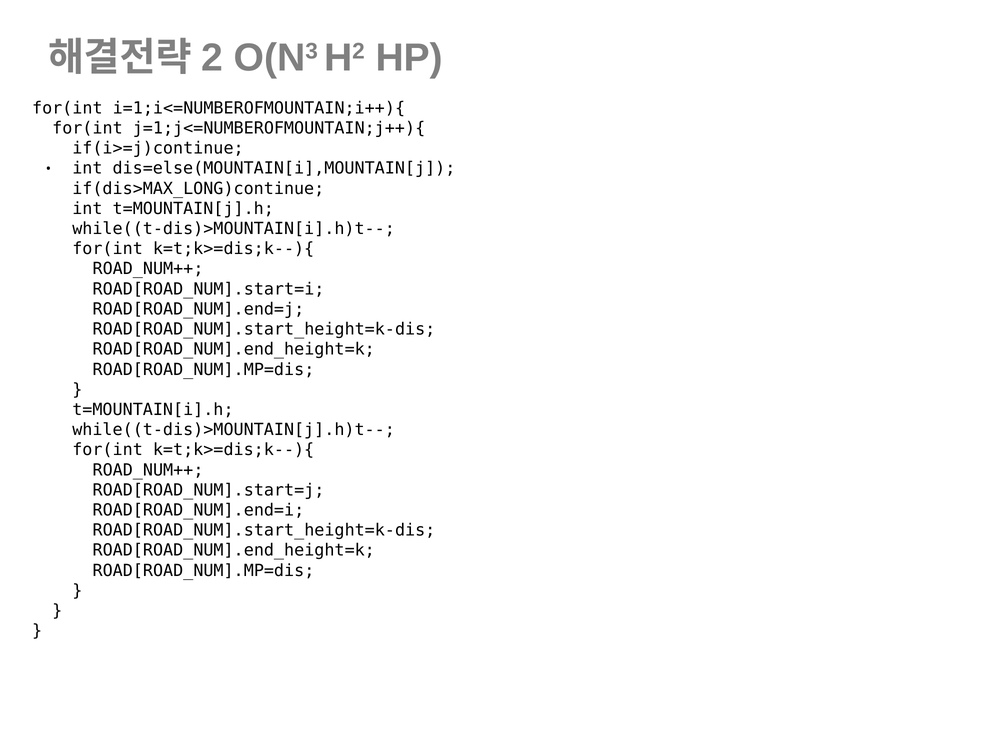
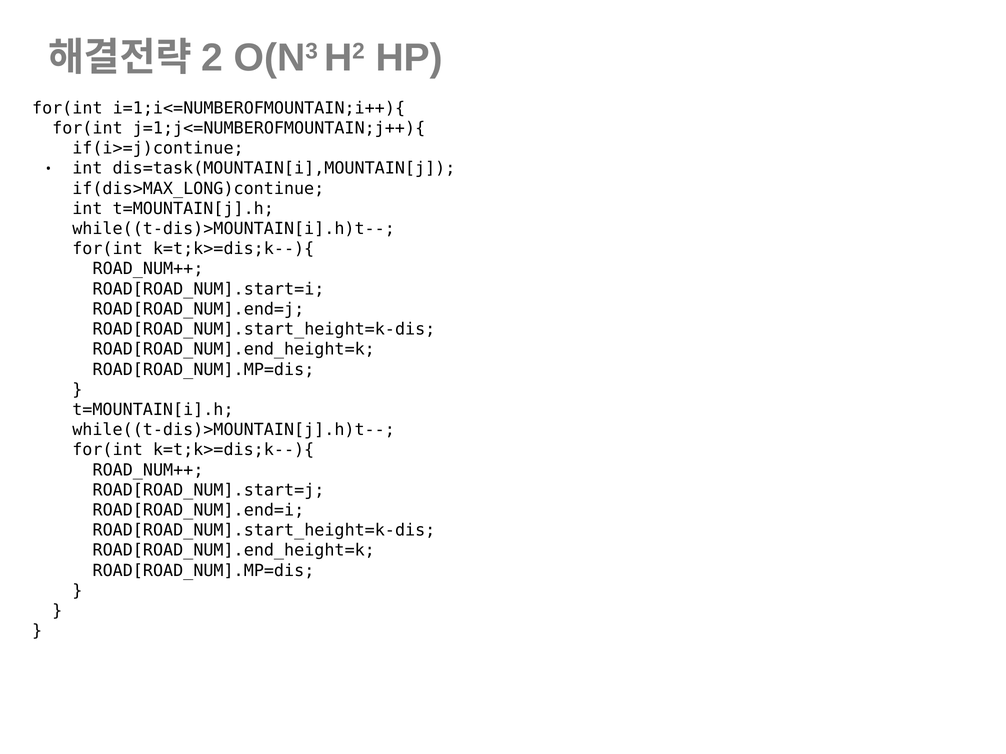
dis=else(MOUNTAIN[i],MOUNTAIN[j: dis=else(MOUNTAIN[i],MOUNTAIN[j -> dis=task(MOUNTAIN[i],MOUNTAIN[j (284, 169)
